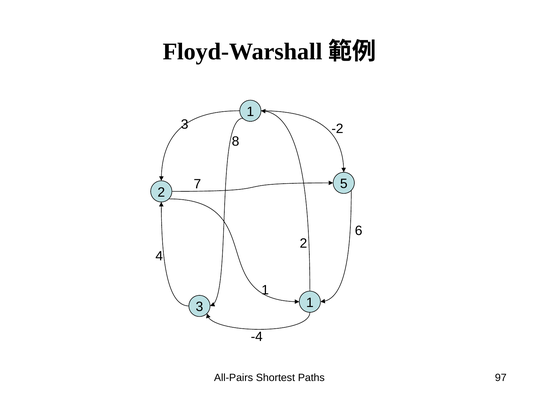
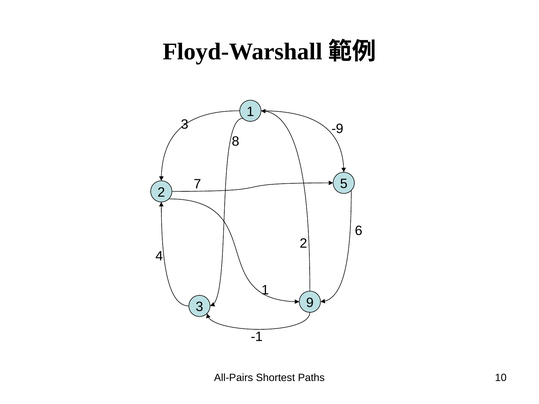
-2: -2 -> -9 (337, 129)
3 1: 1 -> 9 (310, 303)
-4: -4 -> -1 (257, 337)
97: 97 -> 10 (501, 378)
